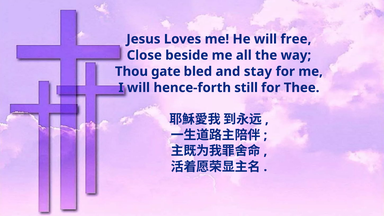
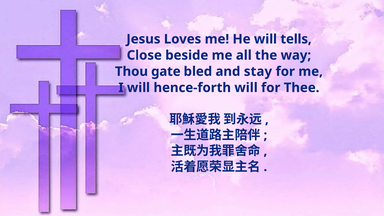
free: free -> tells (296, 39)
hence-forth still: still -> will (246, 88)
